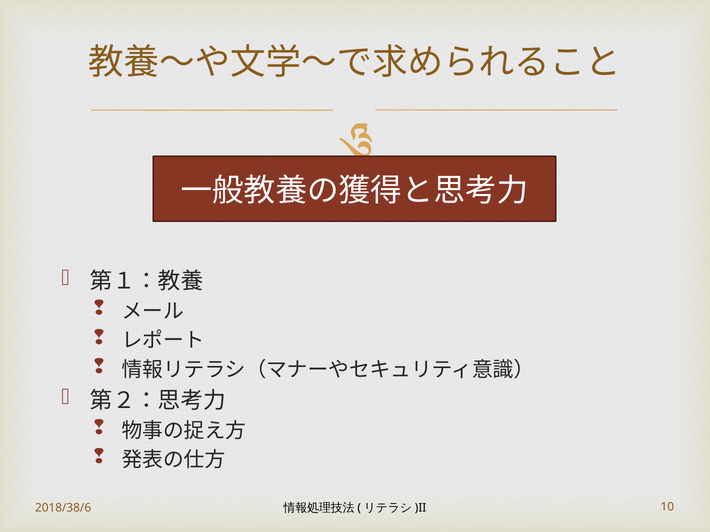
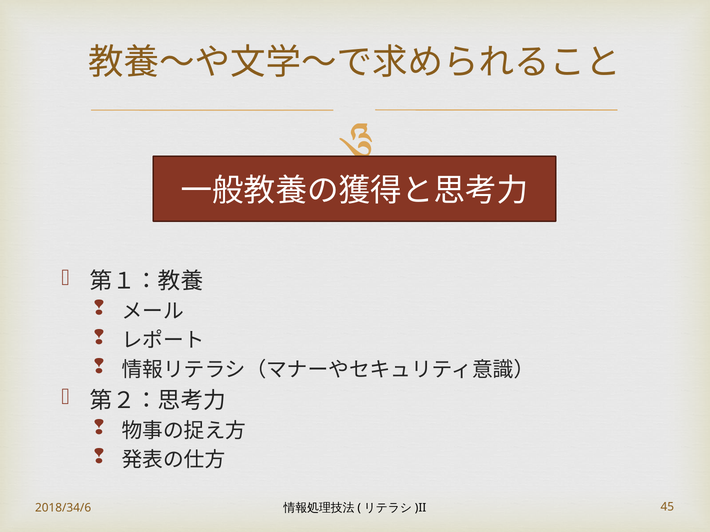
2018/38/6: 2018/38/6 -> 2018/34/6 (63, 508)
10: 10 -> 45 (667, 507)
